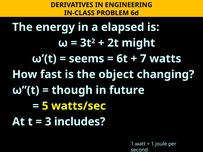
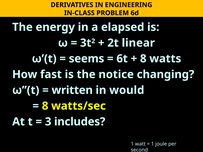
might: might -> linear (138, 43)
7: 7 -> 8 (143, 59)
object: object -> notice (116, 75)
though: though -> written (72, 90)
future: future -> would (127, 90)
5: 5 -> 8 (45, 106)
